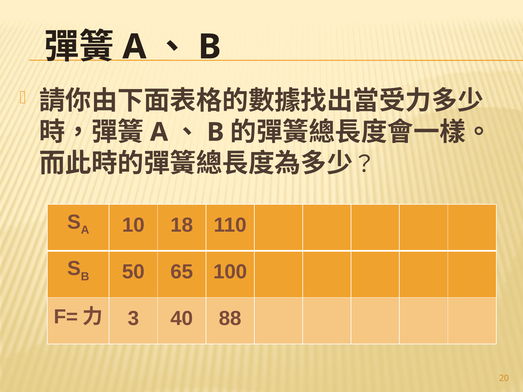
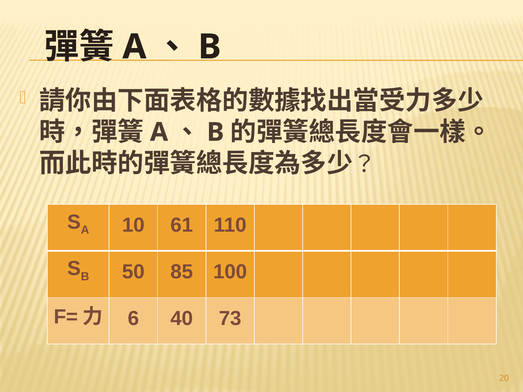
18: 18 -> 61 (182, 225)
65: 65 -> 85 (182, 272)
3: 3 -> 6 (133, 319)
88: 88 -> 73 (230, 319)
